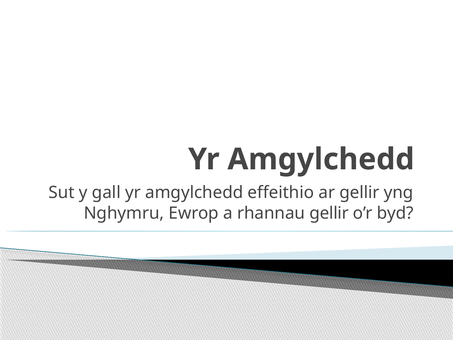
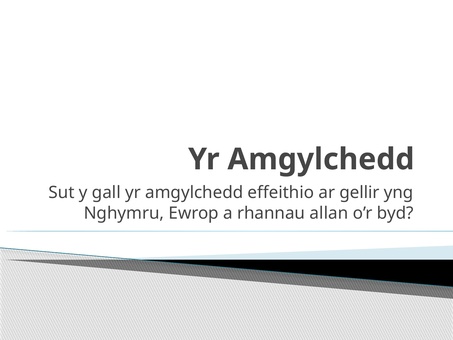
rhannau gellir: gellir -> allan (329, 213)
